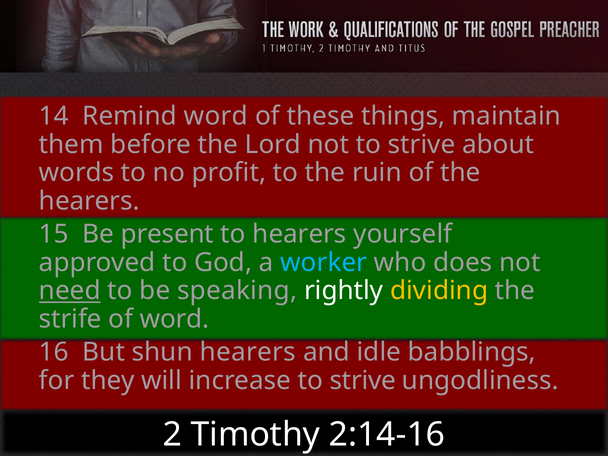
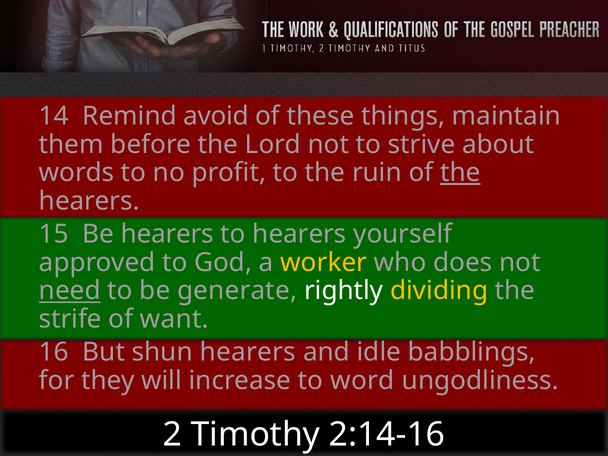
Remind word: word -> avoid (216, 116)
the underline: none -> present (460, 173)
Be present: present -> hearers (167, 234)
worker colour: light blue -> yellow (324, 262)
speaking: speaking -> generate (237, 291)
of word: word -> want (174, 319)
increase to strive: strive -> word (362, 381)
